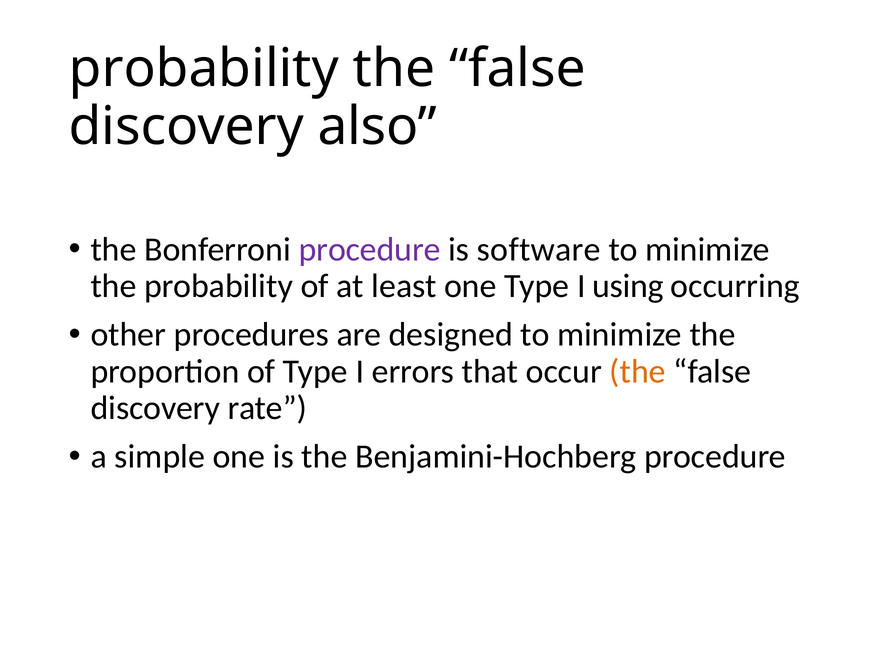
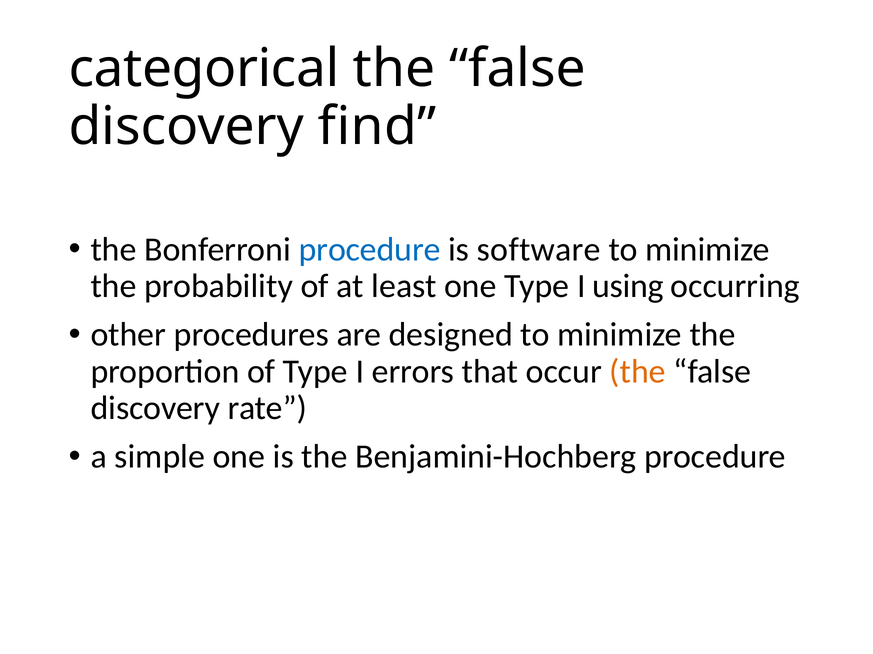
probability: probability -> categorical (204, 69)
also: also -> find (377, 127)
procedure colour: purple -> blue (370, 250)
